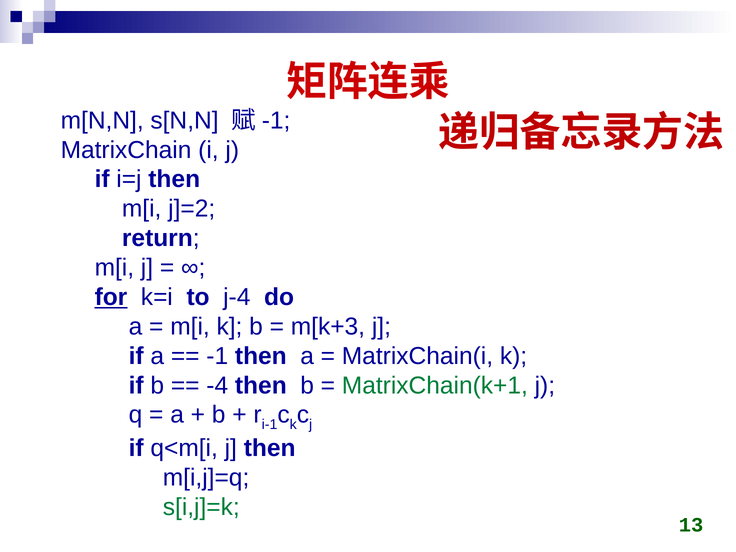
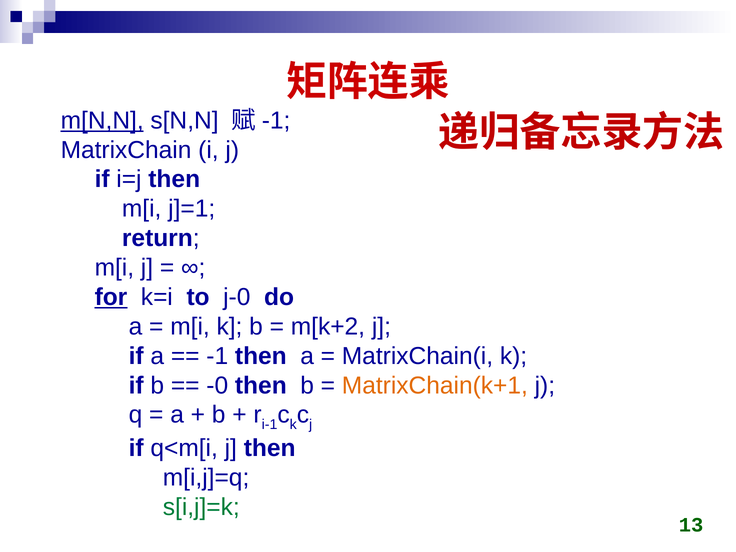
m[N,N underline: none -> present (102, 120)
j]=2: j]=2 -> j]=1 (192, 209)
j-4: j-4 -> j-0 (237, 297)
m[k+3: m[k+3 -> m[k+2 (328, 327)
-4: -4 -> -0 (217, 385)
MatrixChain(k+1 colour: green -> orange (435, 385)
